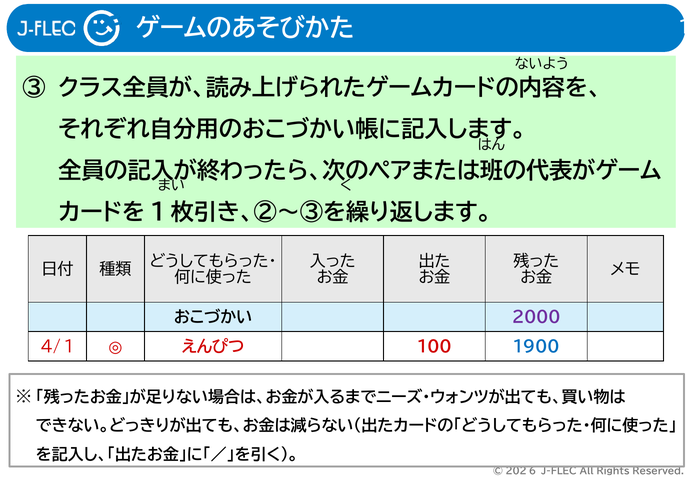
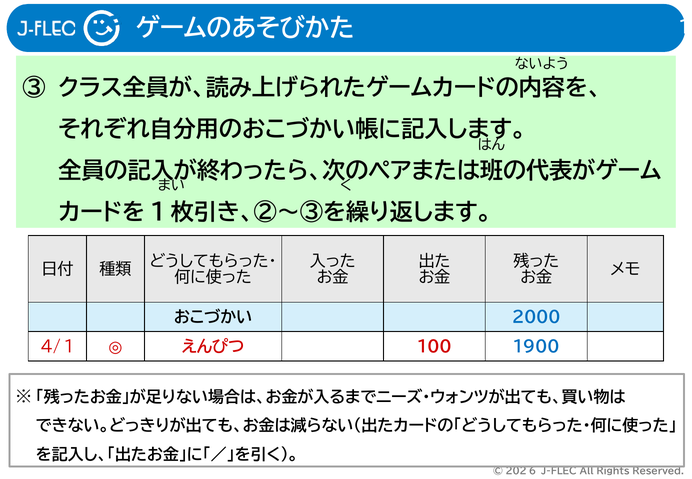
2000 colour: purple -> blue (536, 318)
